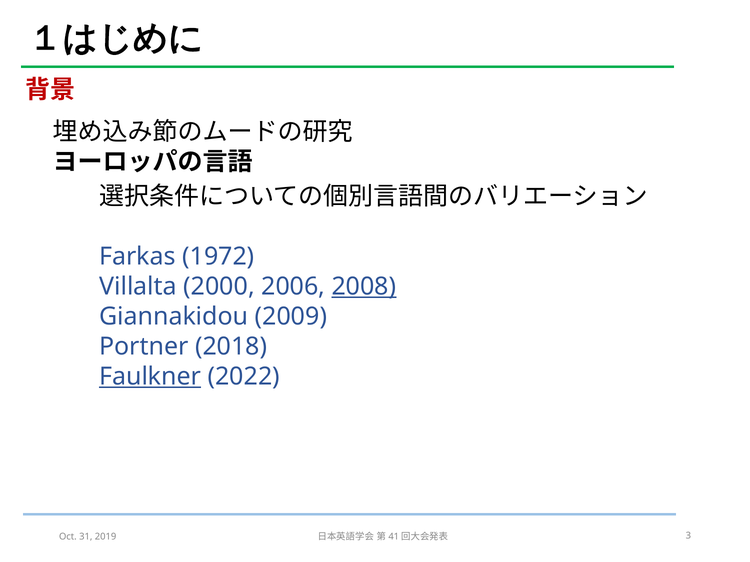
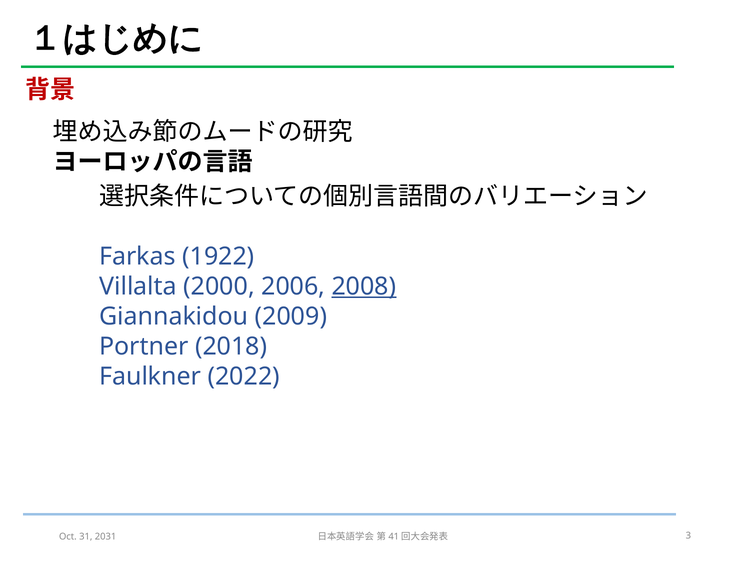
1972: 1972 -> 1922 (218, 257)
Faulkner underline: present -> none (150, 377)
2019: 2019 -> 2031 (106, 537)
